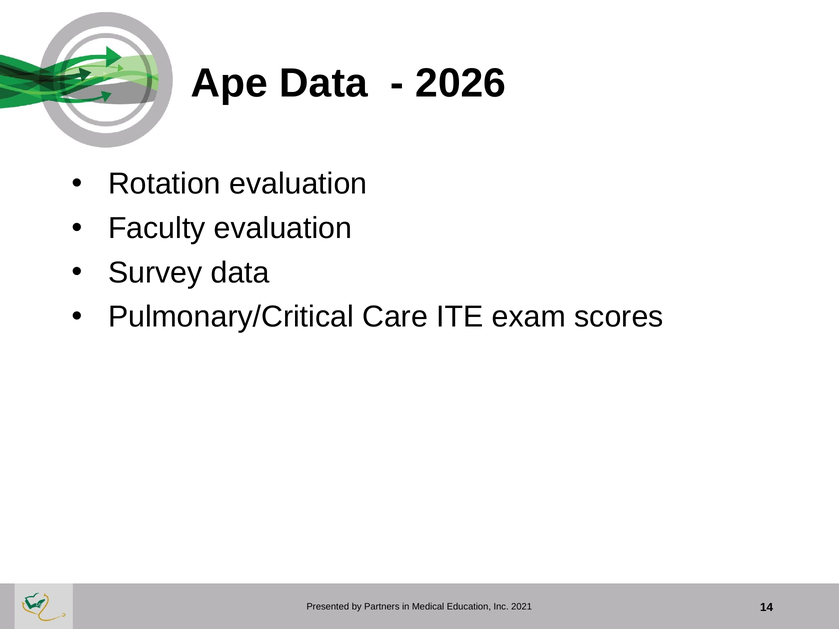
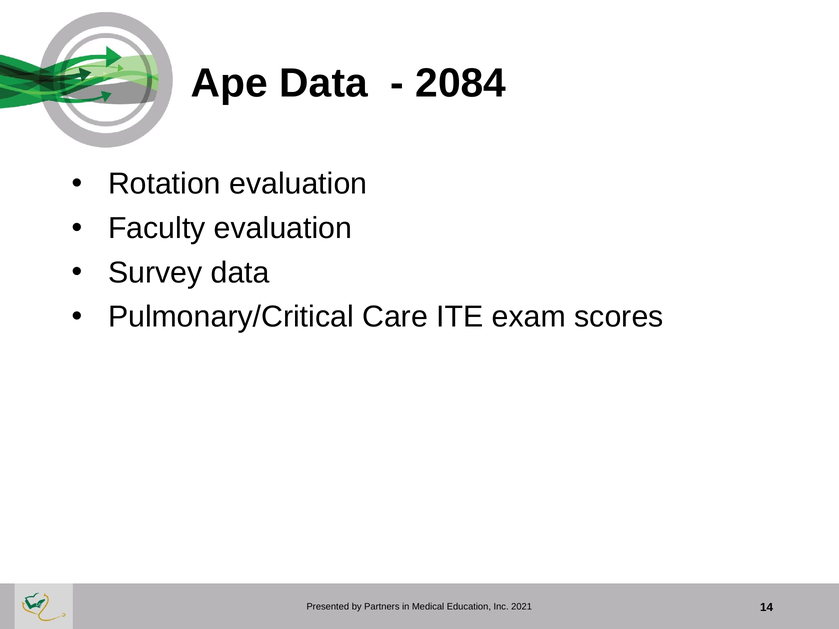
2026: 2026 -> 2084 (461, 83)
